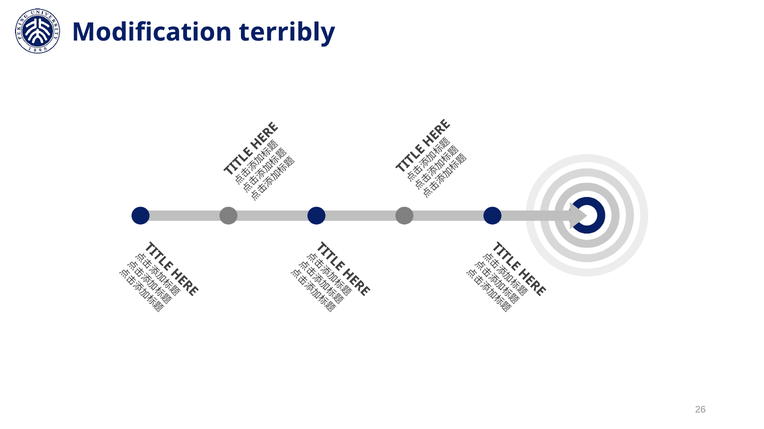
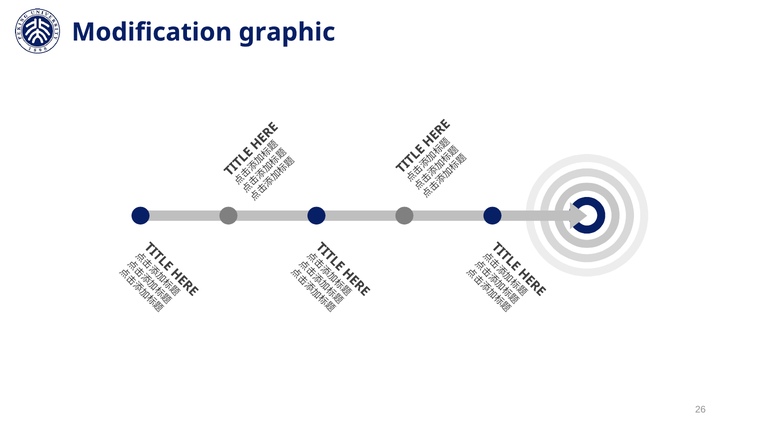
terribly: terribly -> graphic (287, 32)
